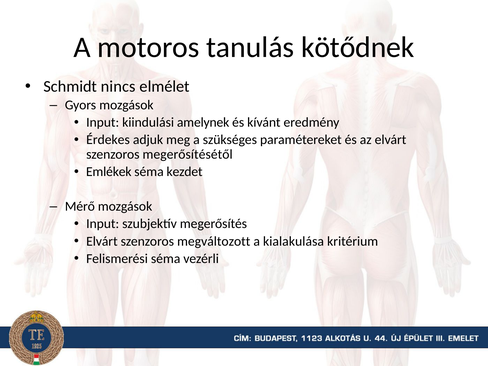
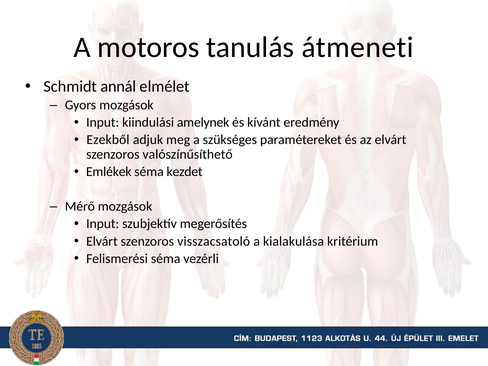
kötődnek: kötődnek -> átmeneti (357, 47)
nincs: nincs -> annál (118, 87)
Érdekes: Érdekes -> Ezekből (108, 140)
megerősítésétől: megerősítésétől -> valószínűsíthető (188, 154)
megváltozott: megváltozott -> visszacsatoló (214, 241)
